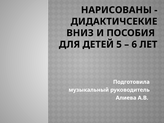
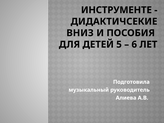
НАРИСОВАНЫ: НАРИСОВАНЫ -> ИНСТРУМЕНТЕ (116, 10)
